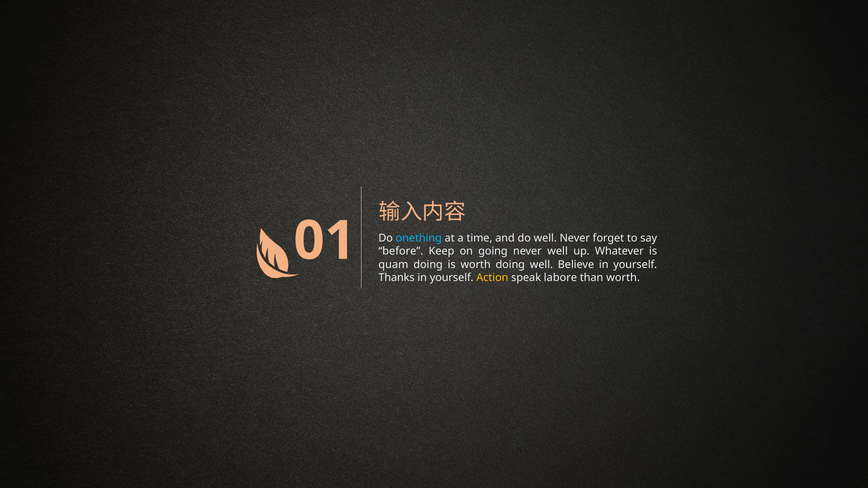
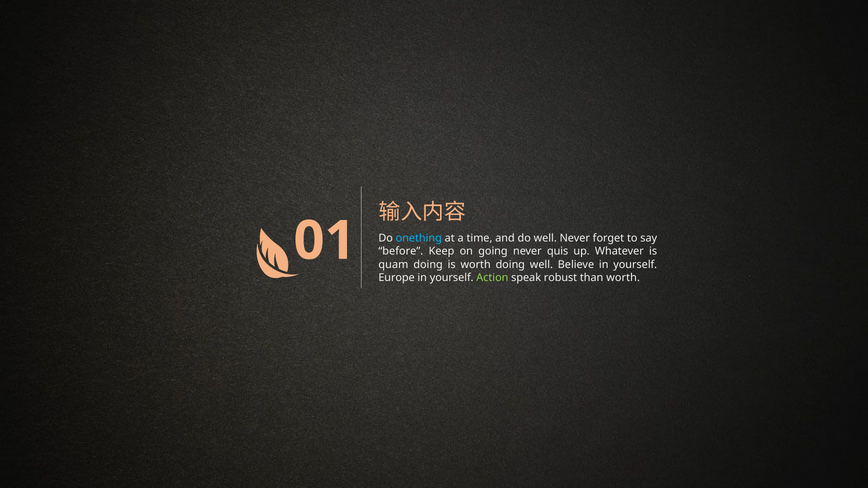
never well: well -> quis (558, 252)
Thanks: Thanks -> Europe (397, 278)
Action colour: yellow -> light green (492, 278)
labore: labore -> robust (560, 278)
